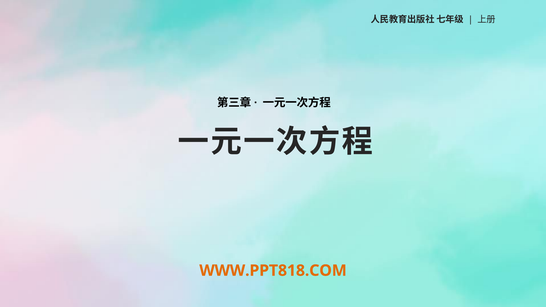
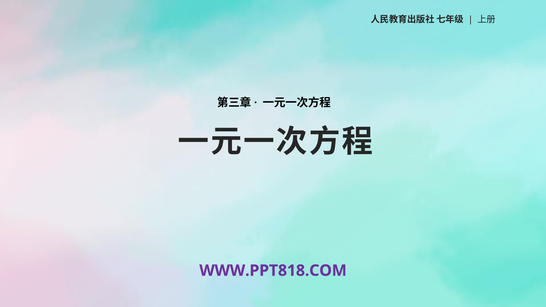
WWW.PPT818.COM colour: orange -> purple (273, 271)
